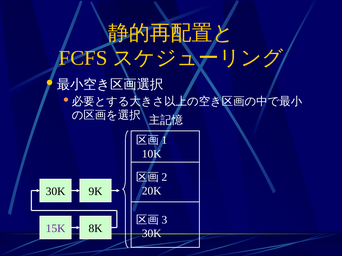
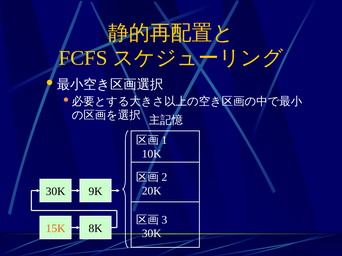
15K colour: purple -> orange (56, 229)
